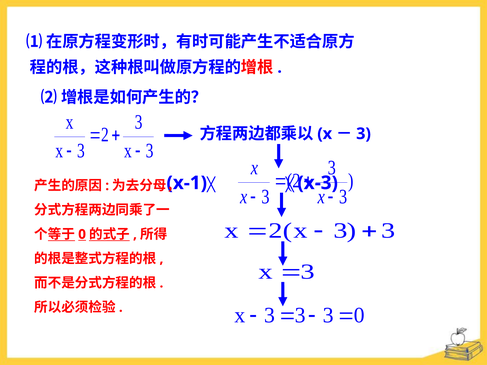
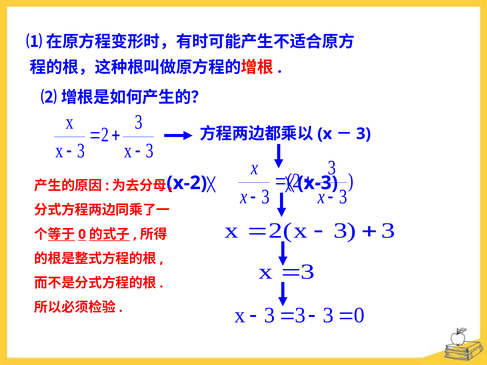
x-1: x-1 -> x-2 (187, 183)
